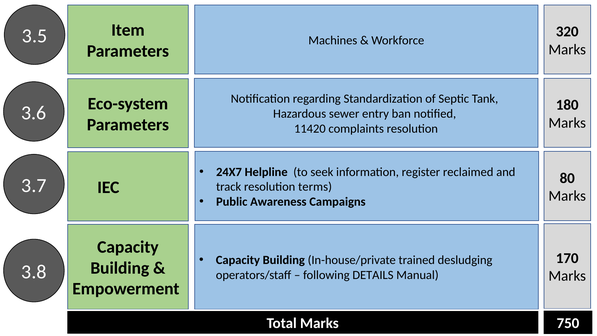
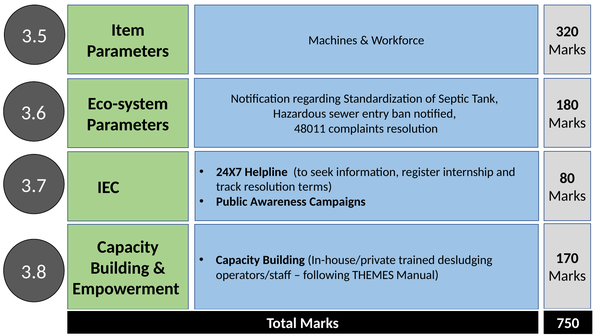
11420: 11420 -> 48011 (310, 129)
reclaimed: reclaimed -> internship (468, 172)
DETAILS: DETAILS -> THEMES (373, 275)
